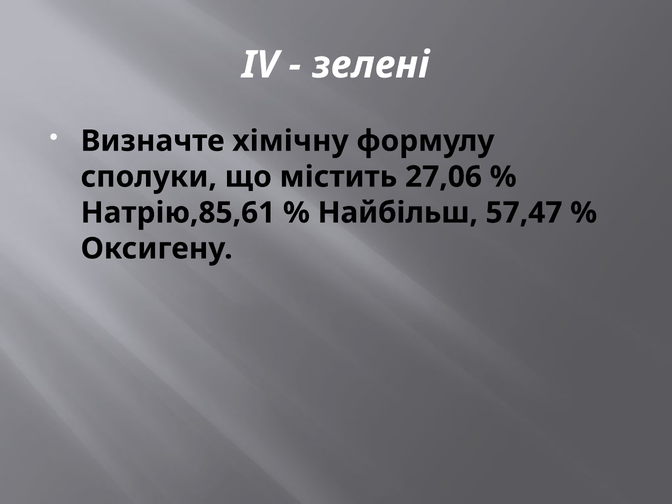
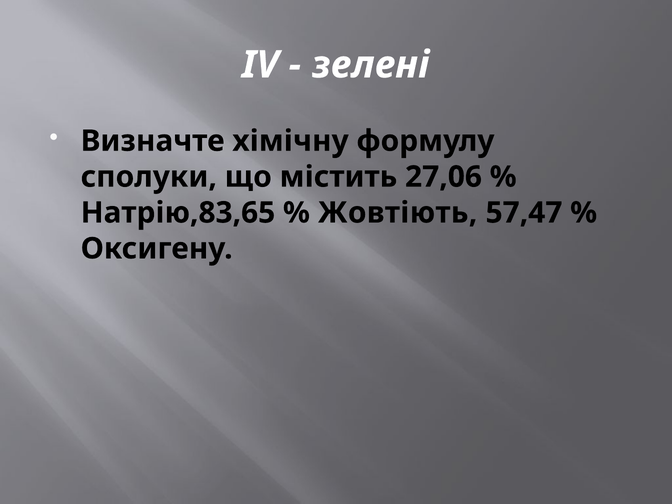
Натрію,85,61: Натрію,85,61 -> Натрію,83,65 (178, 213)
Найбільш: Найбільш -> Жовтіють (398, 213)
